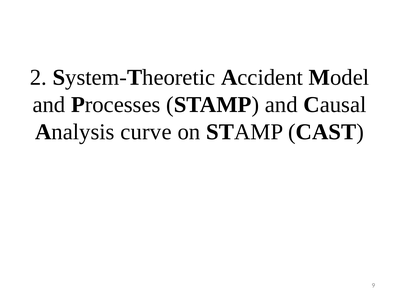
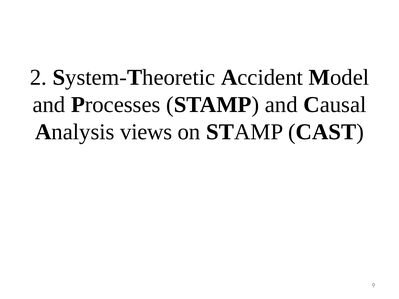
curve: curve -> views (146, 132)
